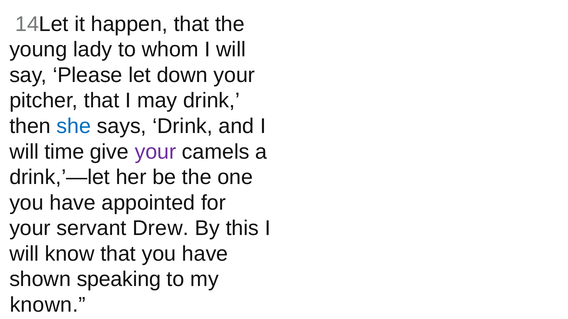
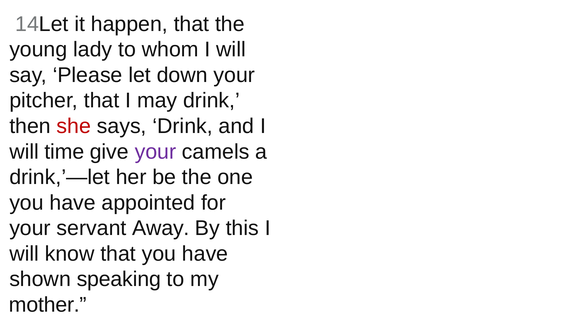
she colour: blue -> red (74, 126)
Drew: Drew -> Away (161, 229)
known: known -> mother (48, 305)
